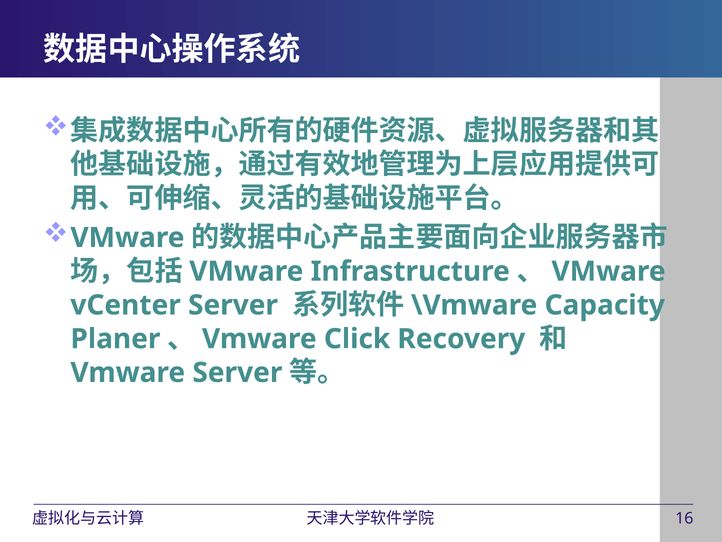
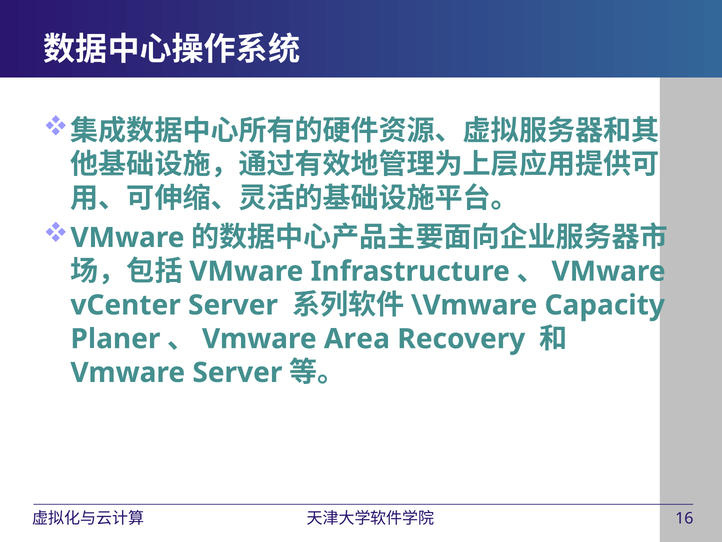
Click: Click -> Area (357, 339)
